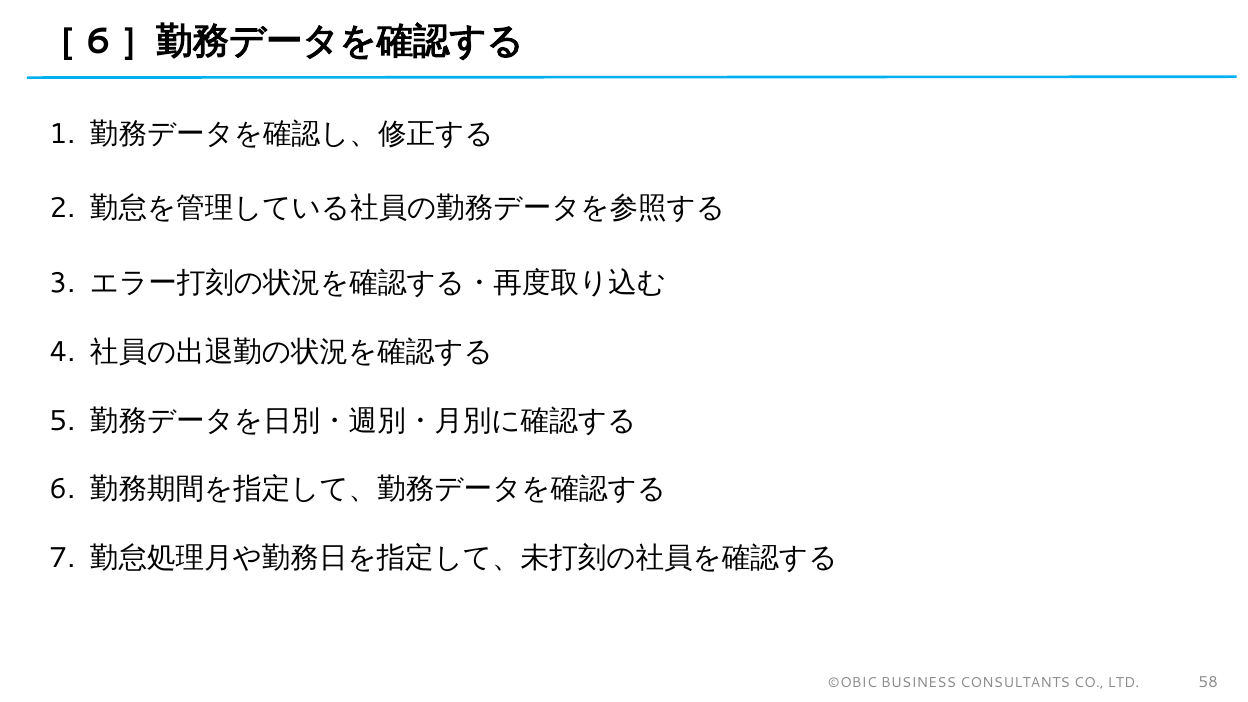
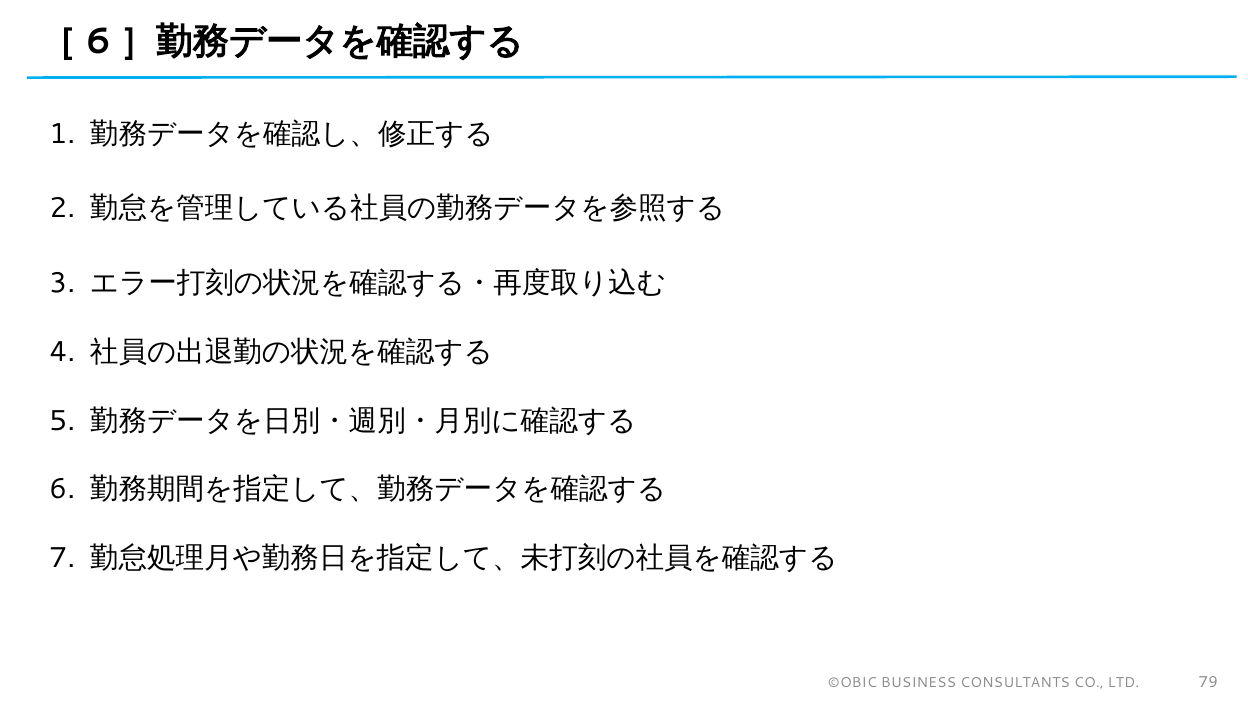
58: 58 -> 79 (1208, 683)
